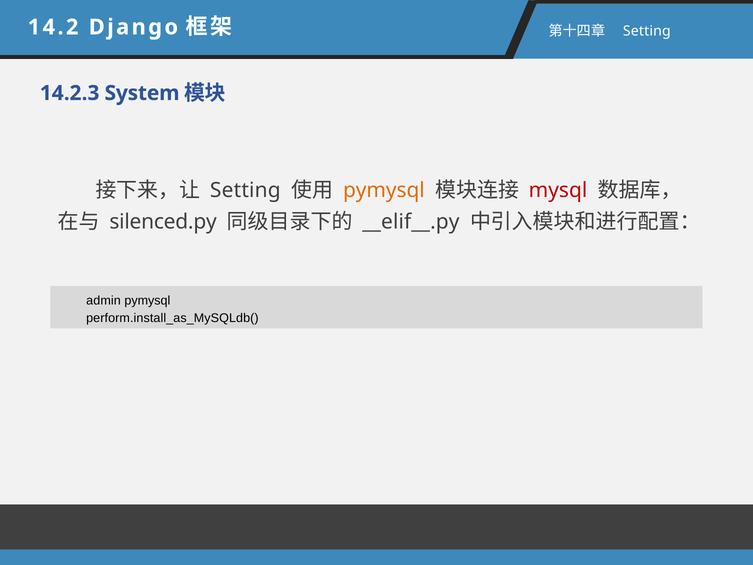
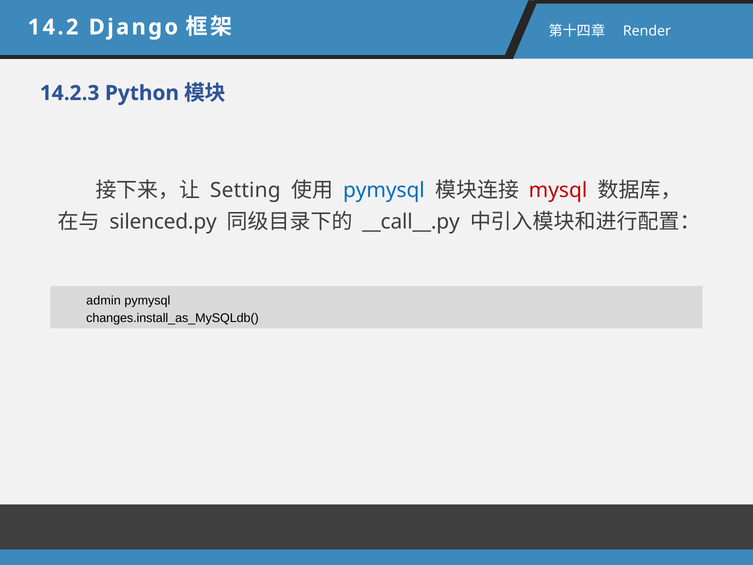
Setting: Setting -> Render (647, 31)
System: System -> Python (142, 93)
pymysql colour: orange -> blue (384, 190)
__elif__.py: __elif__.py -> __call__.py (411, 222)
perform.install_as_MySQLdb(: perform.install_as_MySQLdb( -> changes.install_as_MySQLdb( (172, 318)
